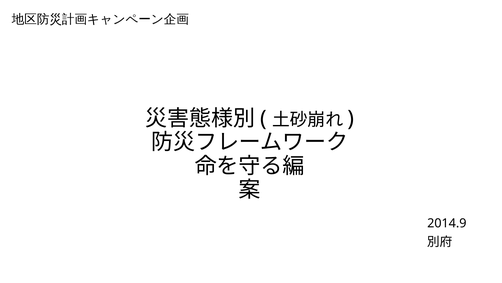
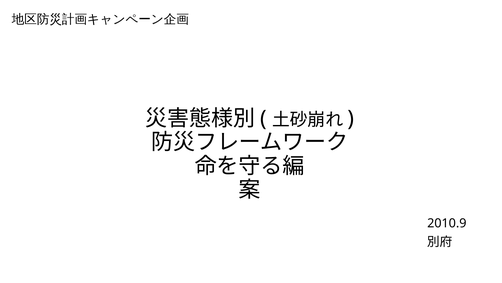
2014.9: 2014.9 -> 2010.9 (447, 223)
